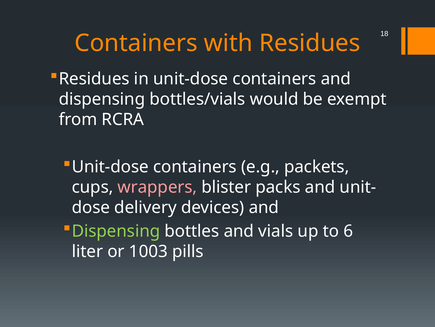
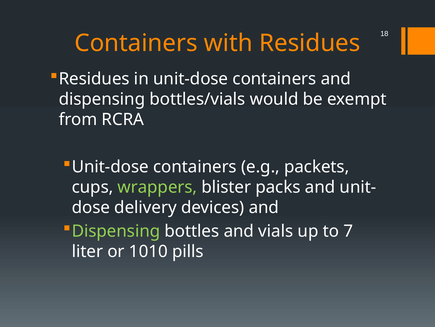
wrappers colour: pink -> light green (157, 187)
6: 6 -> 7 (348, 231)
1003: 1003 -> 1010 (148, 251)
